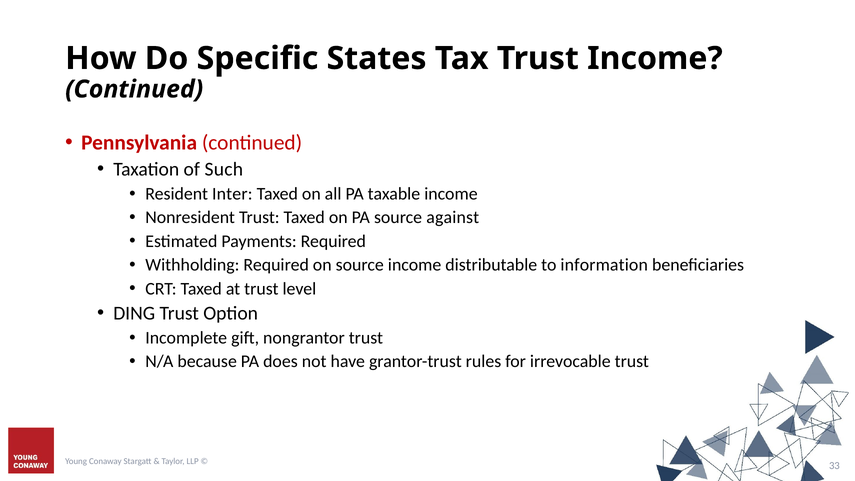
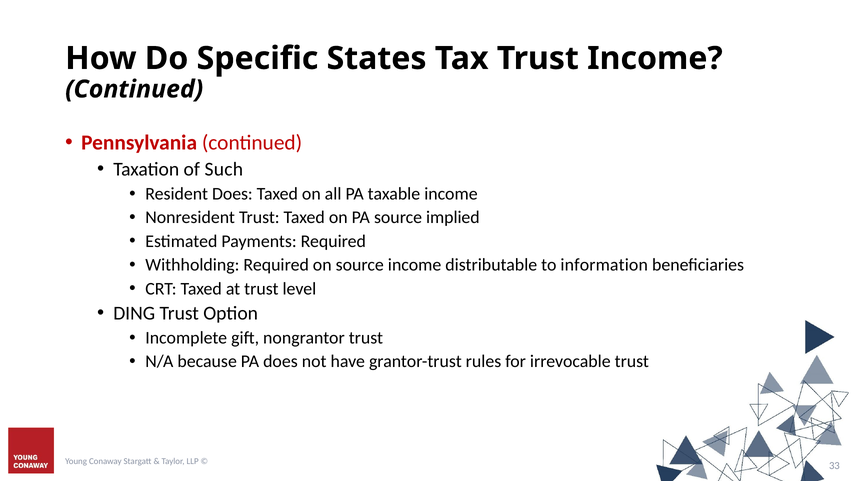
Resident Inter: Inter -> Does (232, 194)
against: against -> implied (453, 218)
